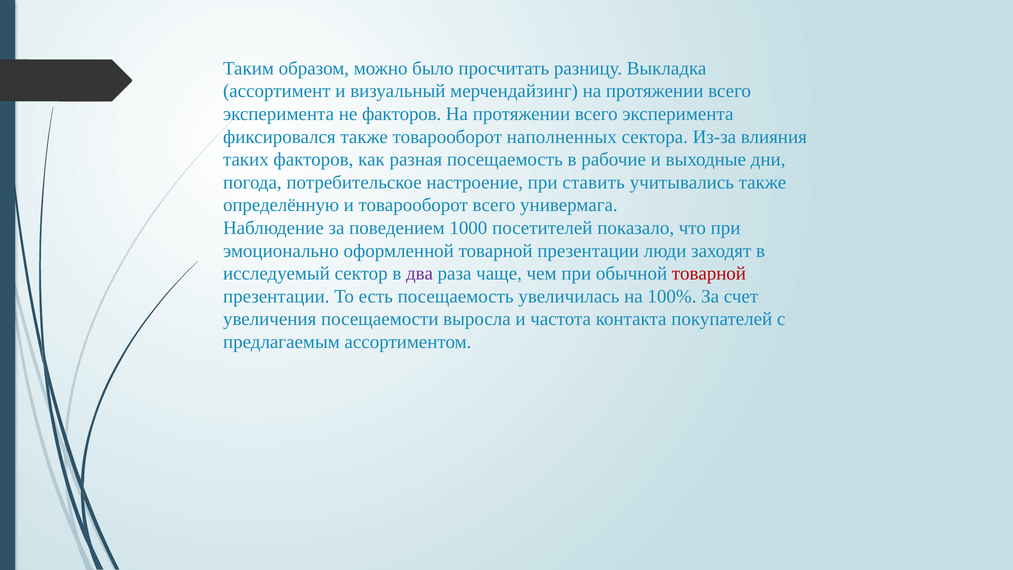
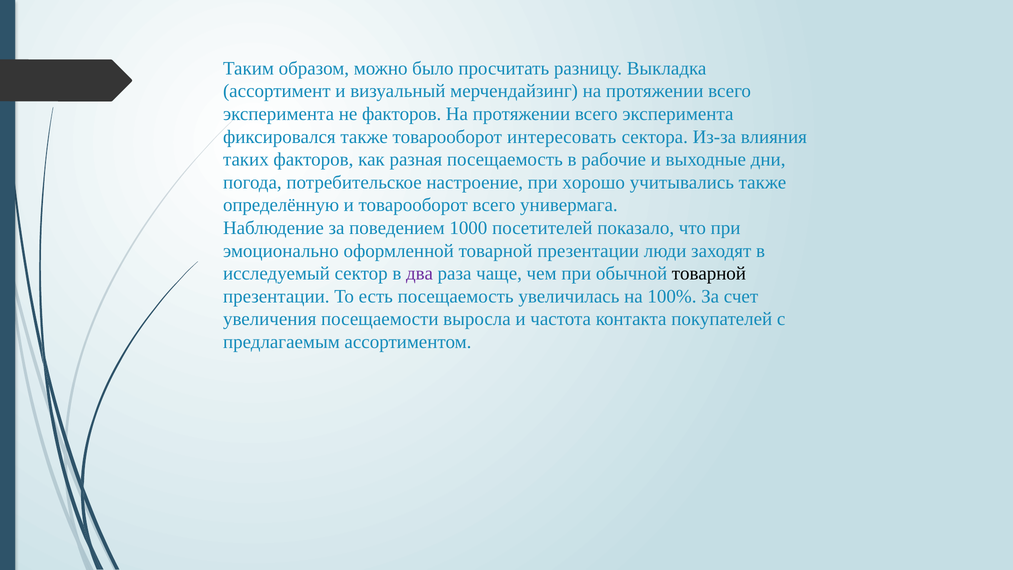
наполненных: наполненных -> интересовать (562, 137)
ставить: ставить -> хорошо (594, 182)
товарной colour: red -> black (709, 274)
